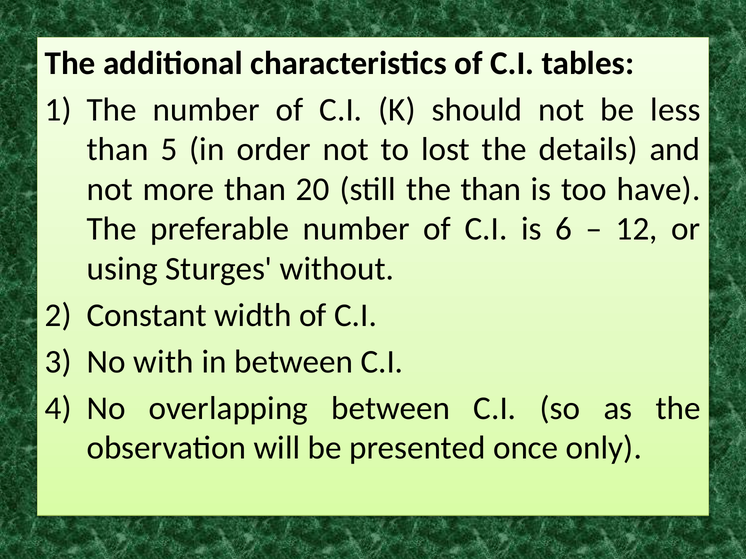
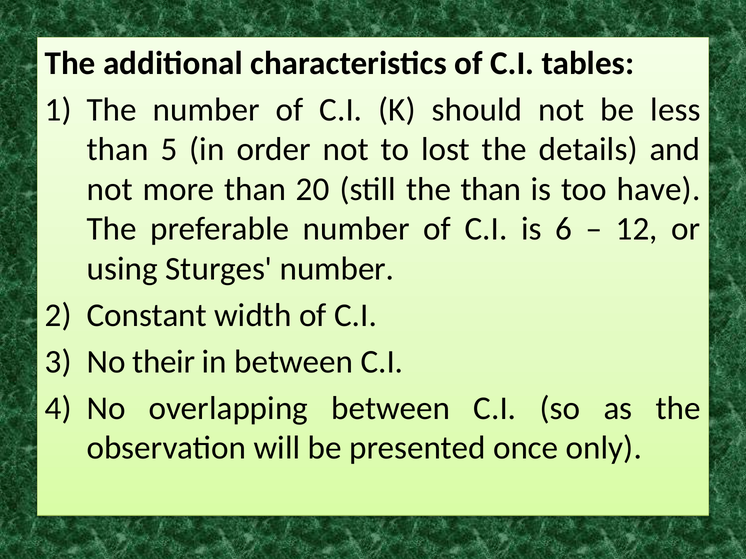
Sturges without: without -> number (337, 269)
with: with -> their (164, 362)
